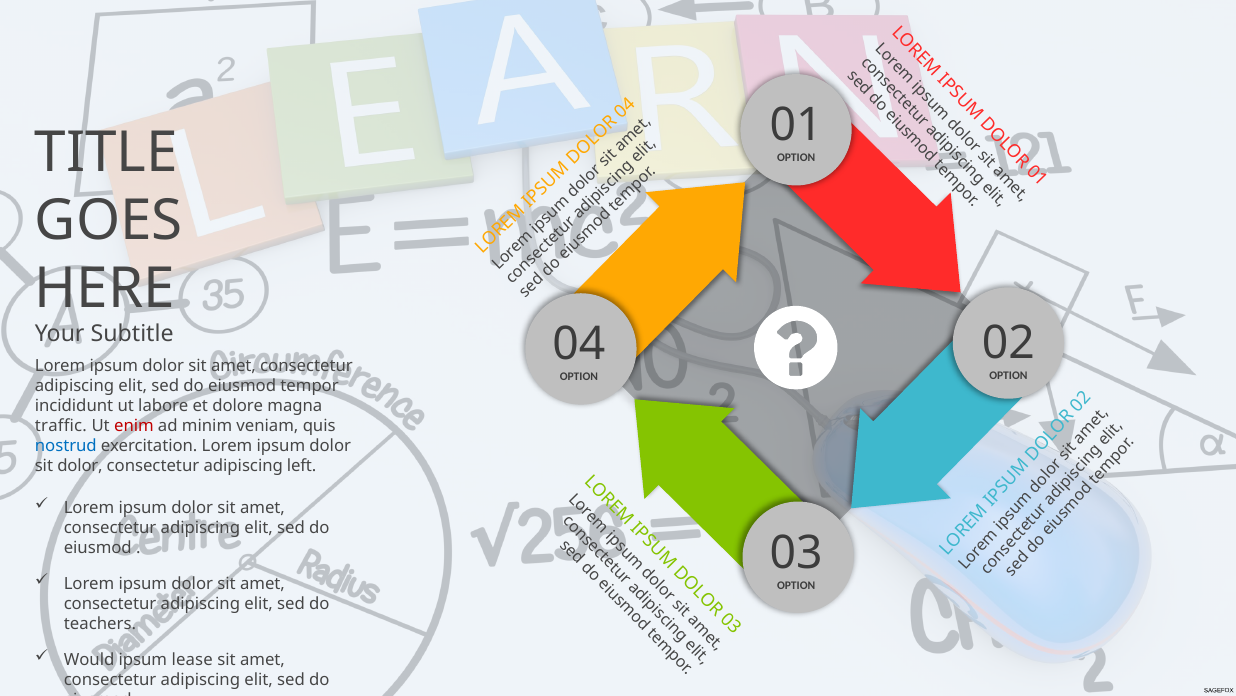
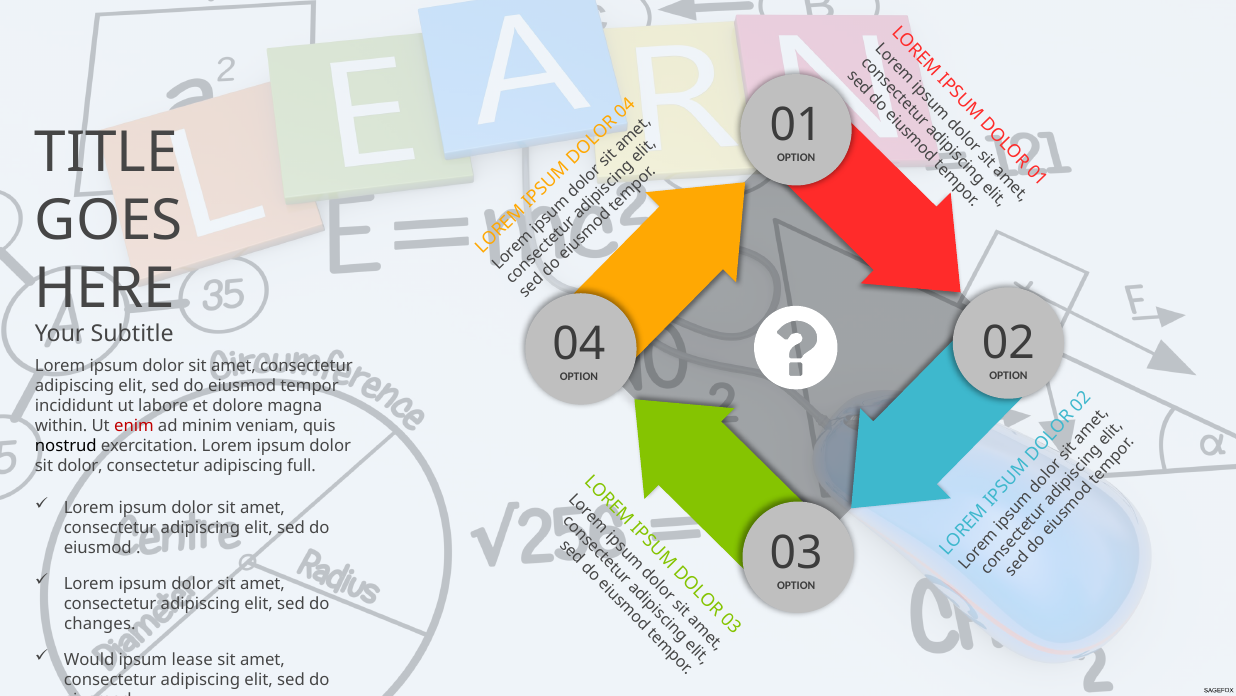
traffic: traffic -> within (61, 425)
nostrud colour: blue -> black (66, 446)
left: left -> full (302, 466)
teachers: teachers -> changes (100, 623)
